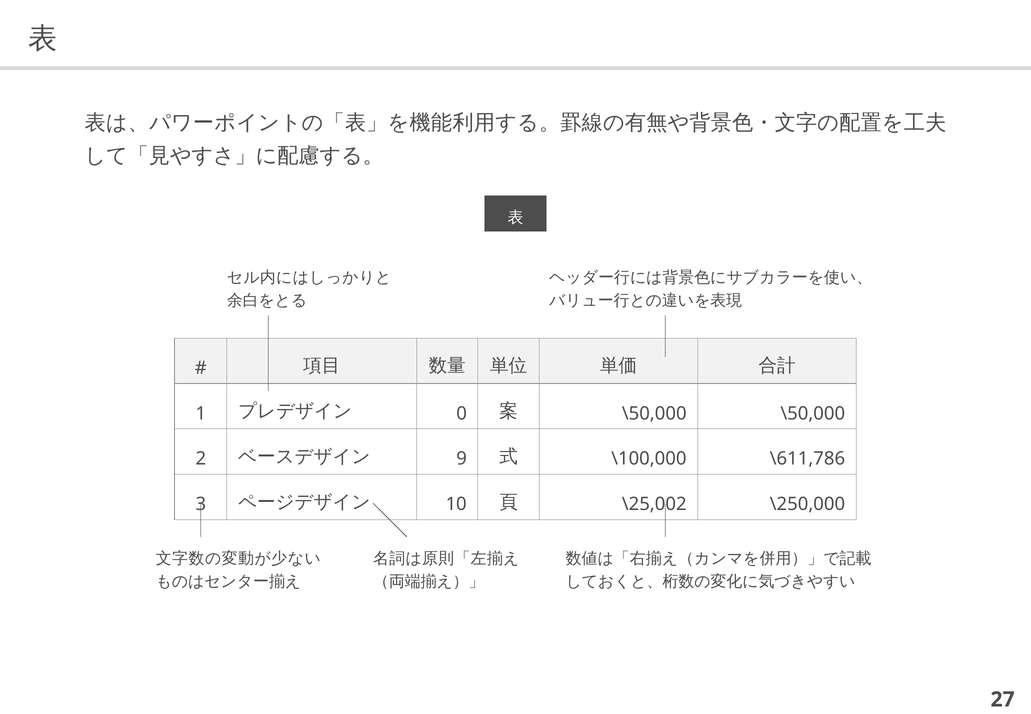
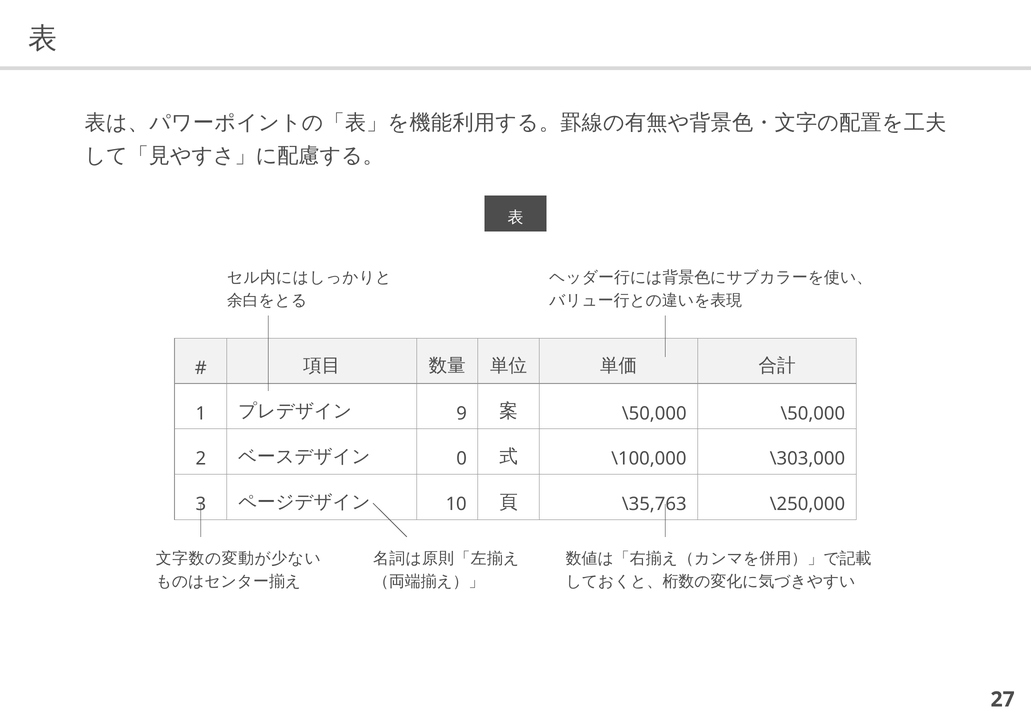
0: 0 -> 9 (462, 413)
9: 9 -> 0 (462, 459)
\611,786: \611,786 -> \303,000 (807, 459)
\25,002: \25,002 -> \35,763 (654, 504)
